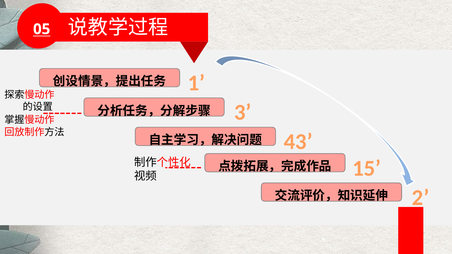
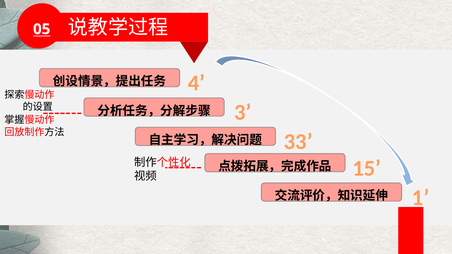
1: 1 -> 4 (196, 83)
43: 43 -> 33 (298, 142)
2: 2 -> 1 (421, 198)
